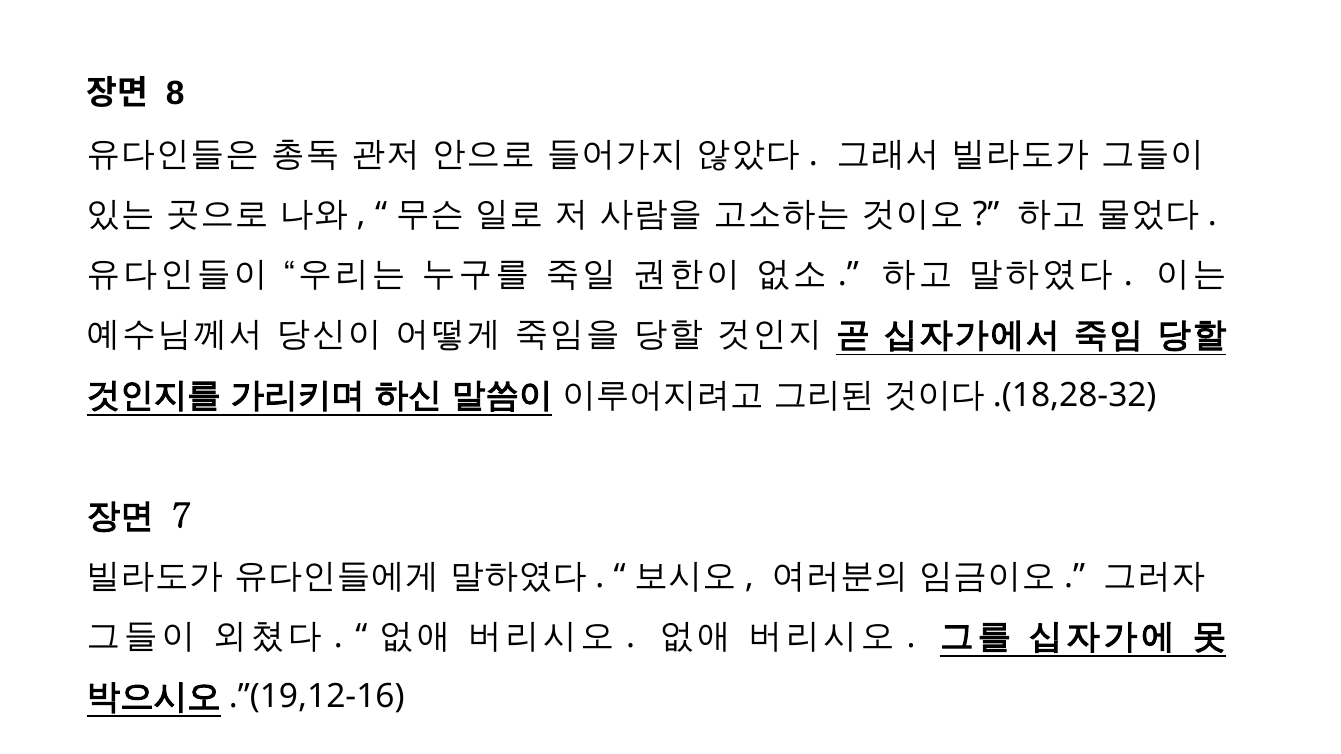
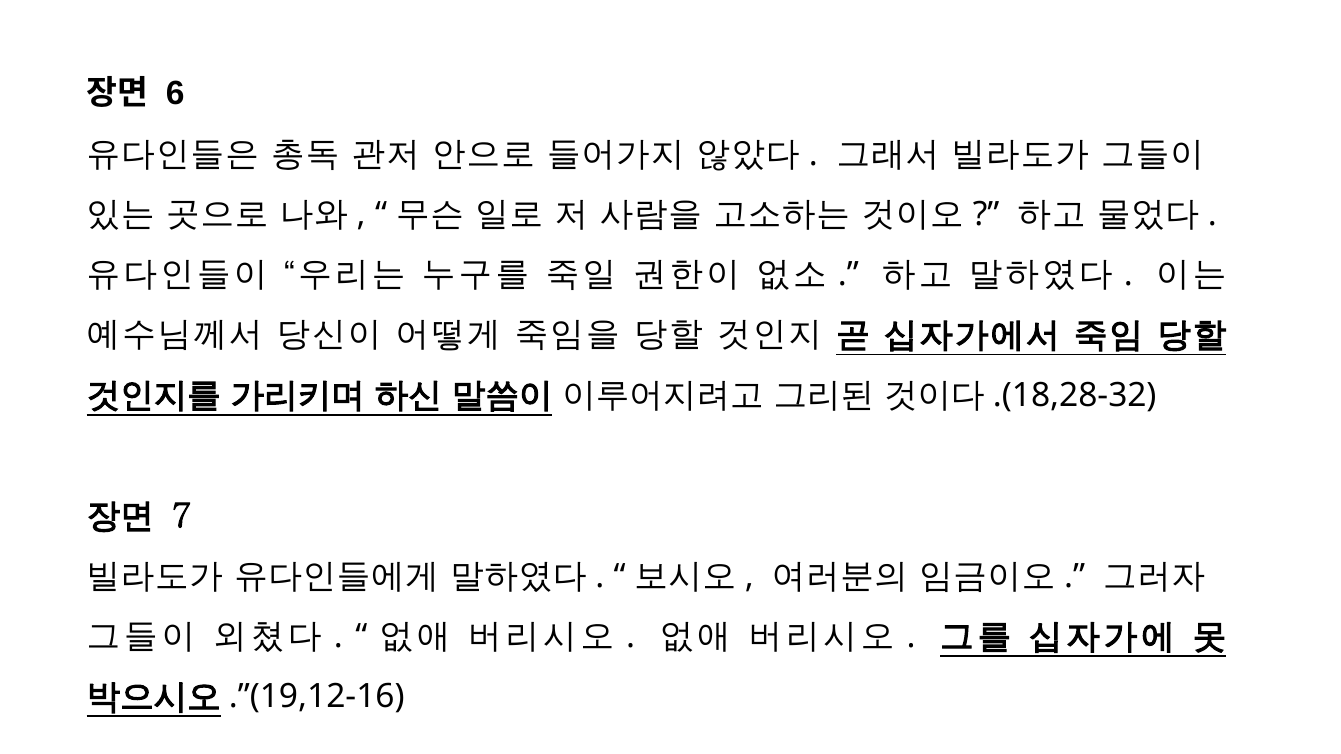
8: 8 -> 6 (175, 94)
